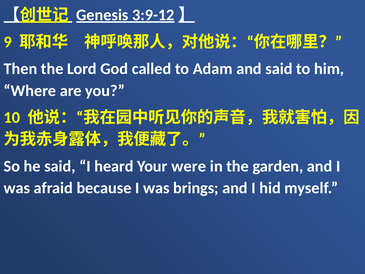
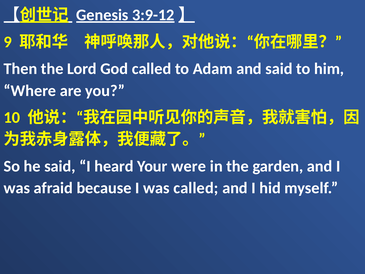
was brings: brings -> called (196, 188)
